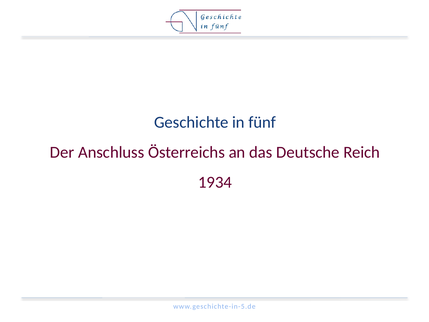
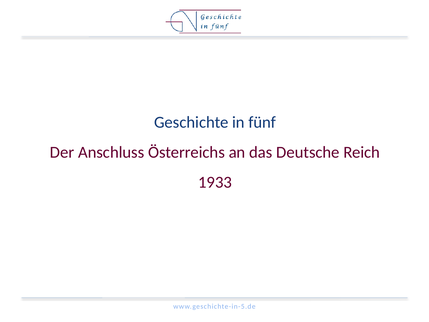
1934: 1934 -> 1933 (215, 182)
